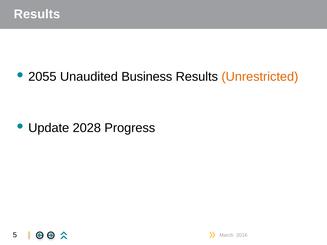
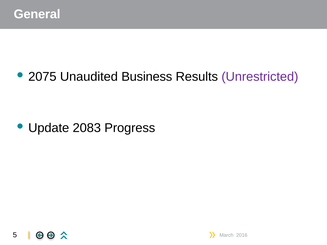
Results: Results -> General (37, 14)
2055: 2055 -> 2075 (42, 77)
Unrestricted colour: orange -> purple (260, 77)
2028: 2028 -> 2083 (87, 128)
